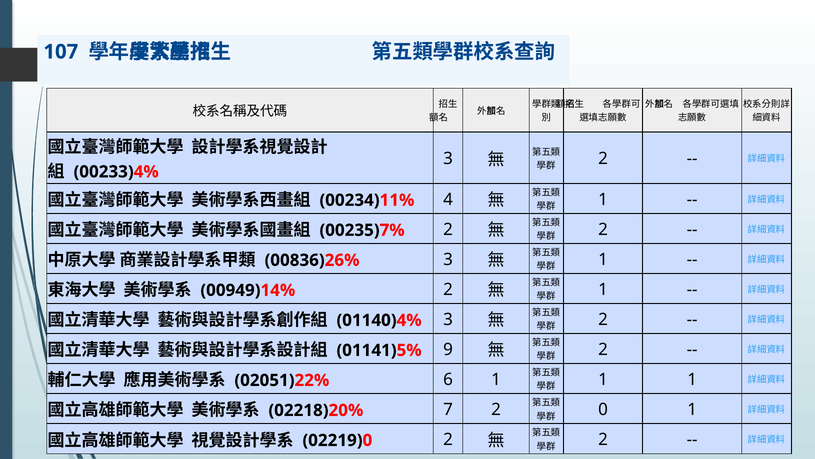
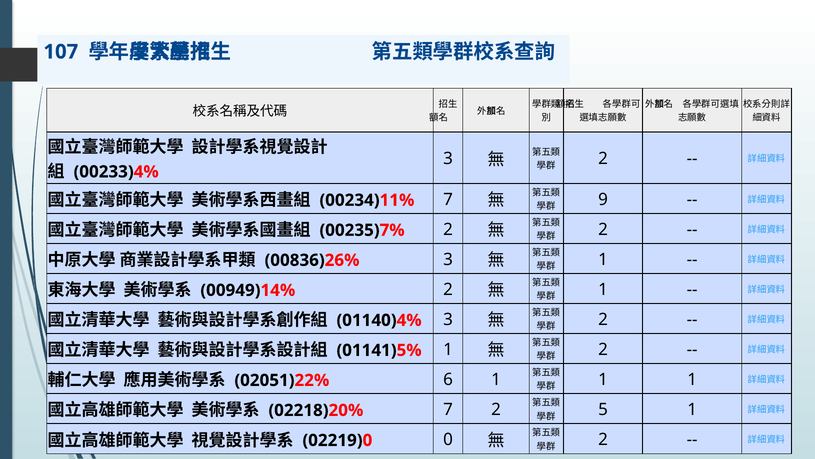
00234)11% 4: 4 -> 7 (448, 199)
1: 1 -> 9 (603, 199)
01141)5% 9: 9 -> 1 (448, 349)
0: 0 -> 5 (603, 409)
02219)0 2: 2 -> 0 (448, 439)
